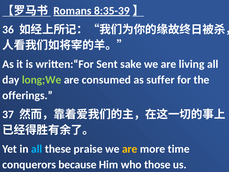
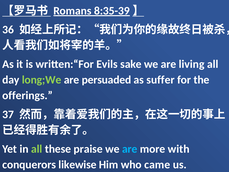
Sent: Sent -> Evils (107, 64)
consumed: consumed -> persuaded (106, 80)
all colour: light blue -> light green (37, 149)
are colour: yellow -> light blue (130, 149)
time: time -> with (179, 149)
because: because -> likewise (77, 164)
those: those -> came (157, 164)
